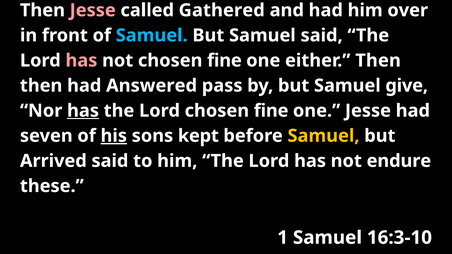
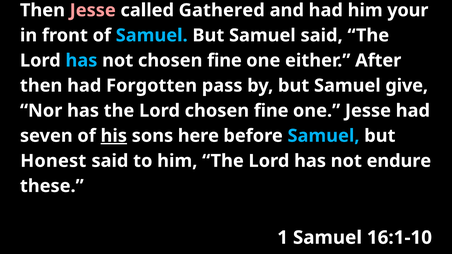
over: over -> your (408, 10)
has colour: pink -> light blue (81, 61)
either Then: Then -> After (378, 61)
Answered: Answered -> Forgotten (152, 86)
has underline: present -> none (83, 111)
kept: kept -> here (198, 136)
Samuel colour: yellow -> light blue (324, 136)
Arrived: Arrived -> Honest (53, 161)
16:3-10: 16:3-10 -> 16:1-10 (399, 238)
